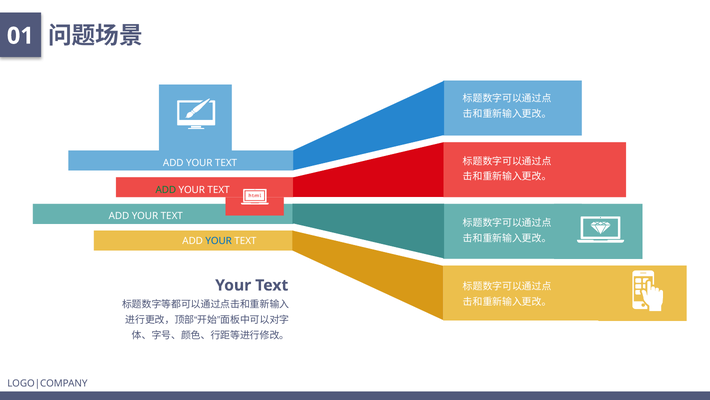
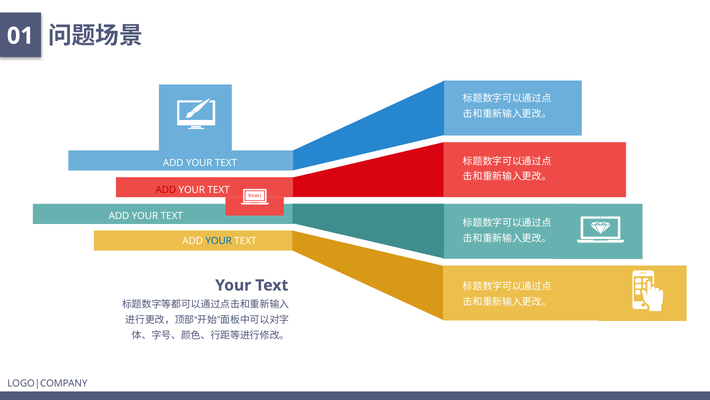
ADD colour: green -> red (166, 190)
